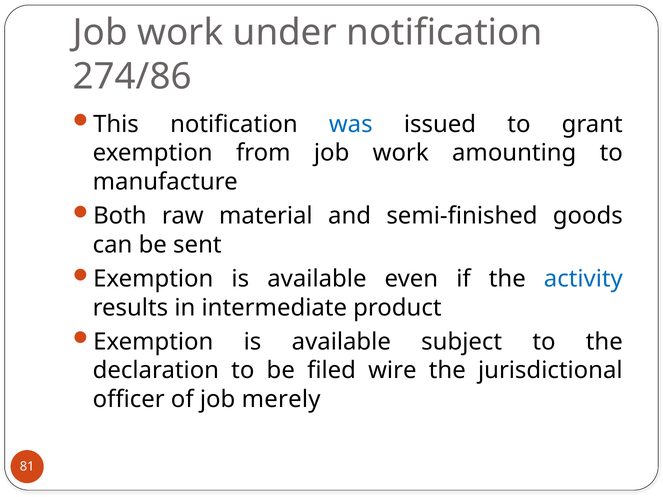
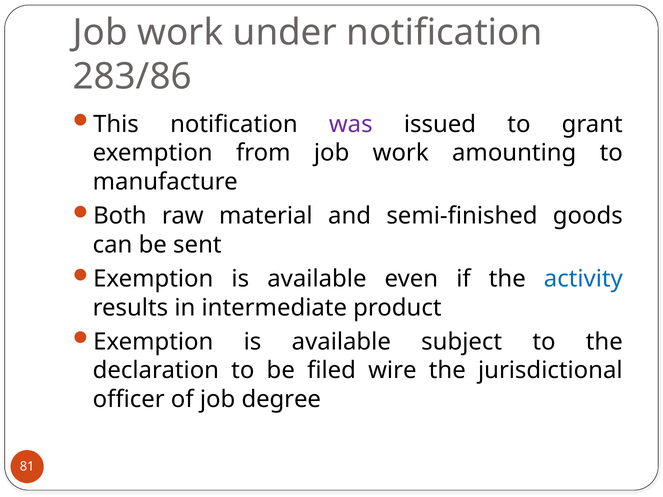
274/86: 274/86 -> 283/86 (132, 77)
was colour: blue -> purple (351, 124)
merely: merely -> degree (281, 400)
